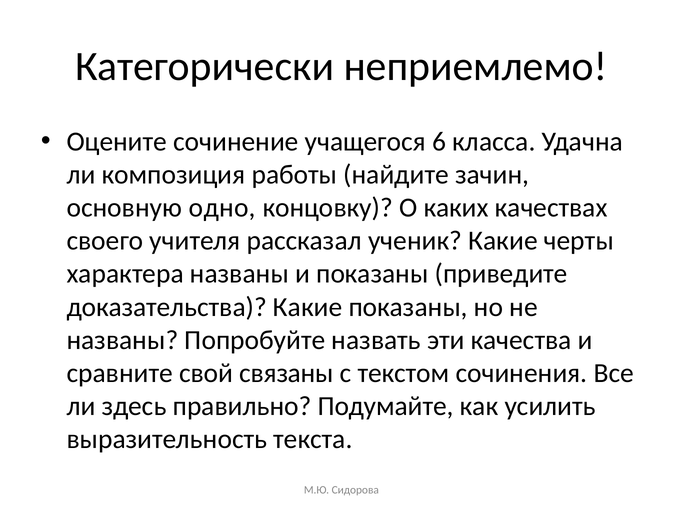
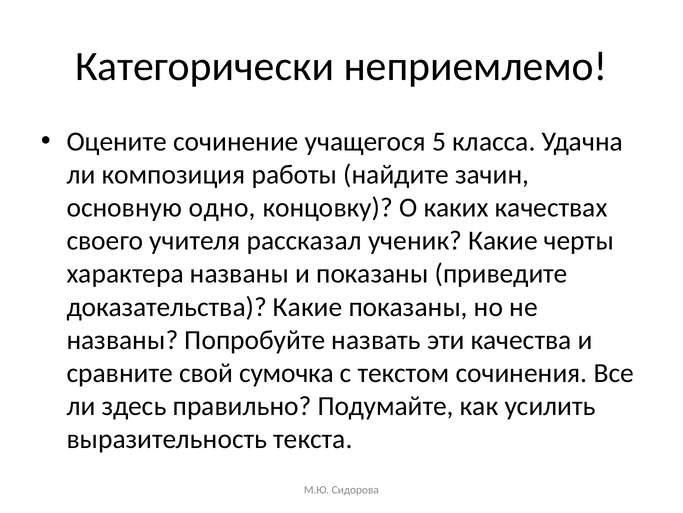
6: 6 -> 5 (439, 141)
связаны: связаны -> сумочка (287, 373)
